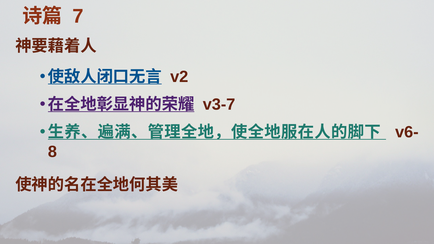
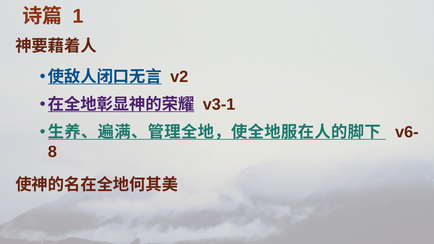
7: 7 -> 1 (78, 16)
v3-7: v3-7 -> v3-1 (219, 105)
